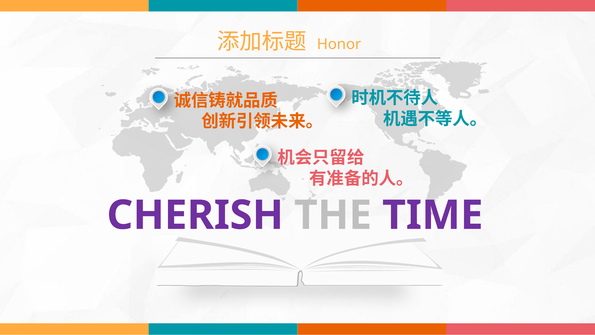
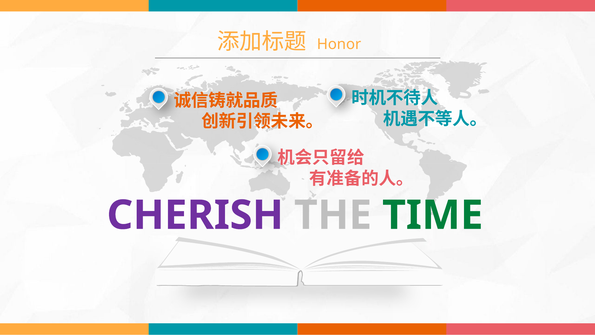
TIME colour: purple -> green (433, 215)
